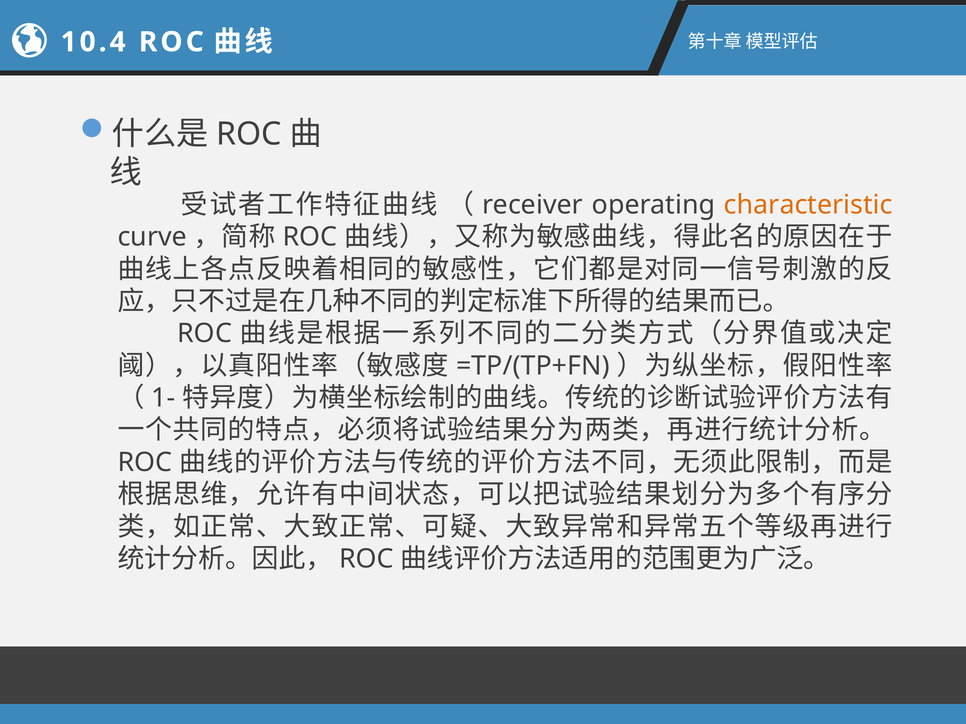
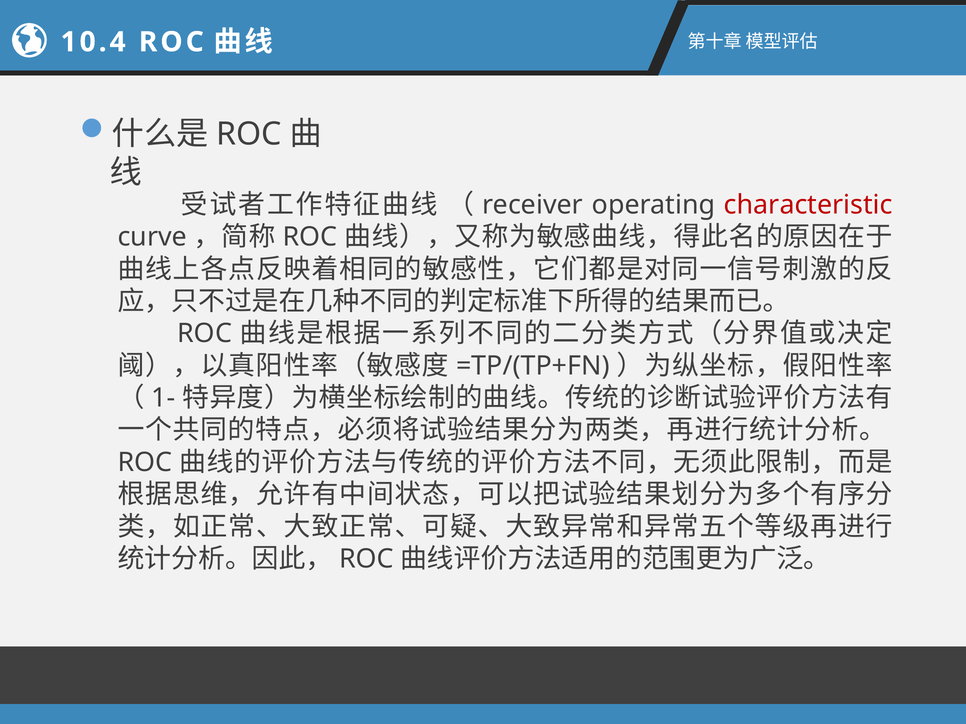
characteristic colour: orange -> red (808, 205)
